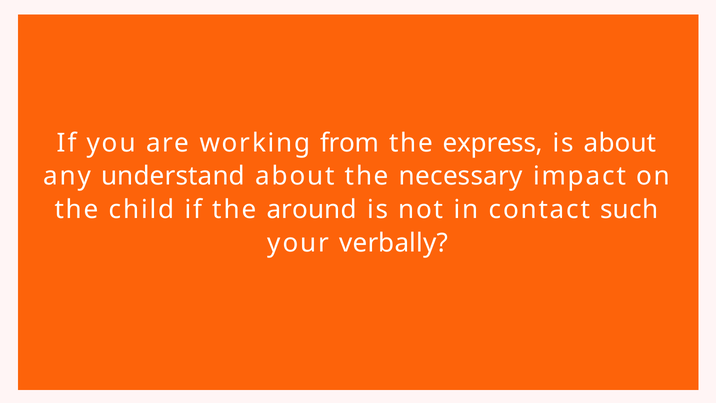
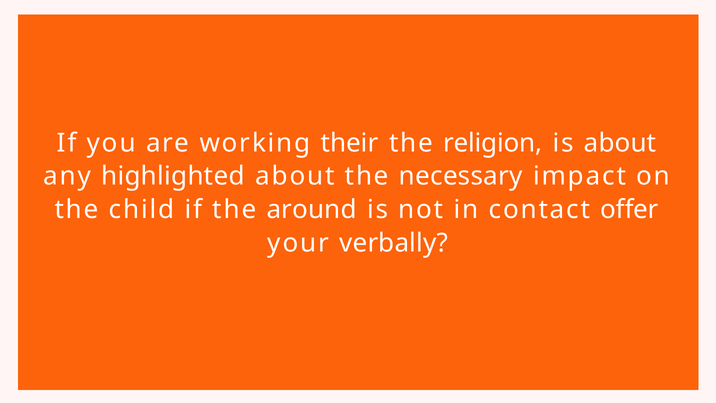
from: from -> their (350, 143)
express: express -> religion (493, 143)
understand: understand -> highlighted (173, 176)
such: such -> offer (629, 209)
